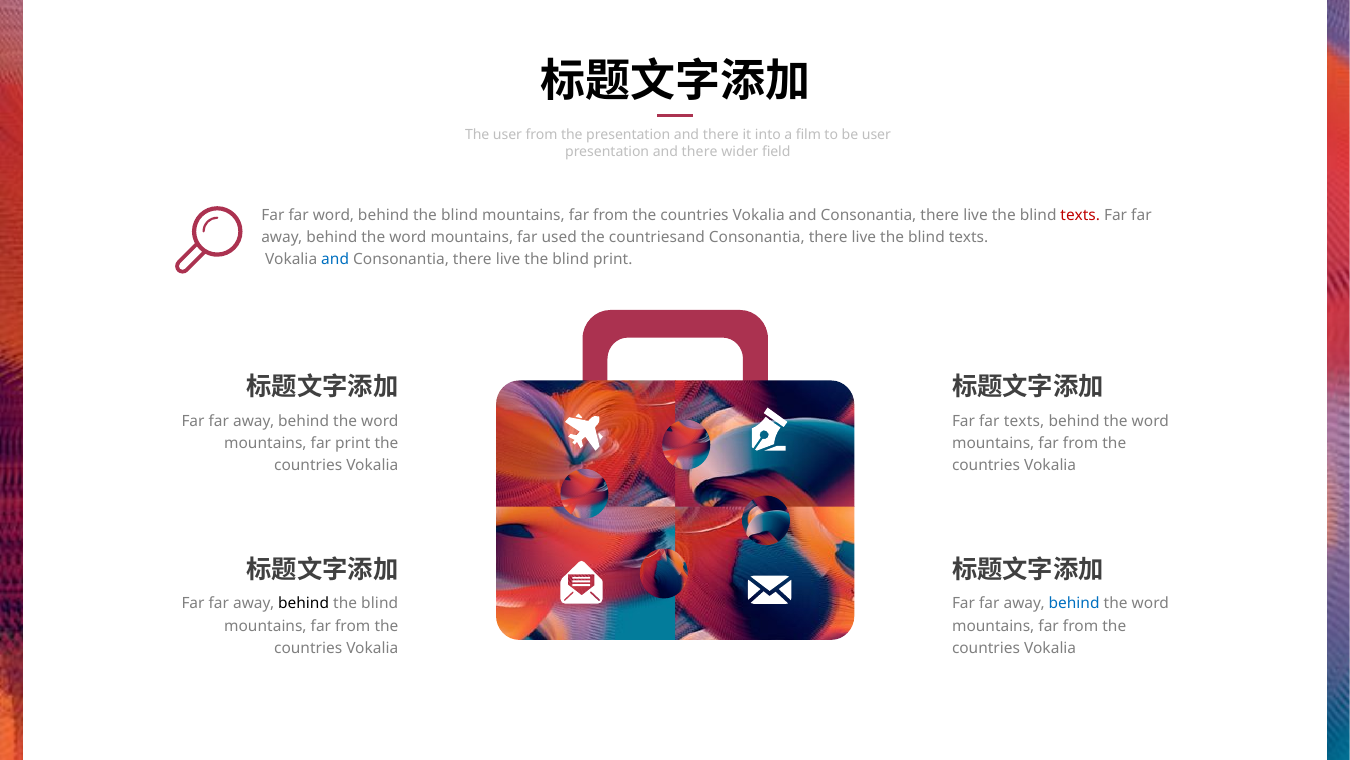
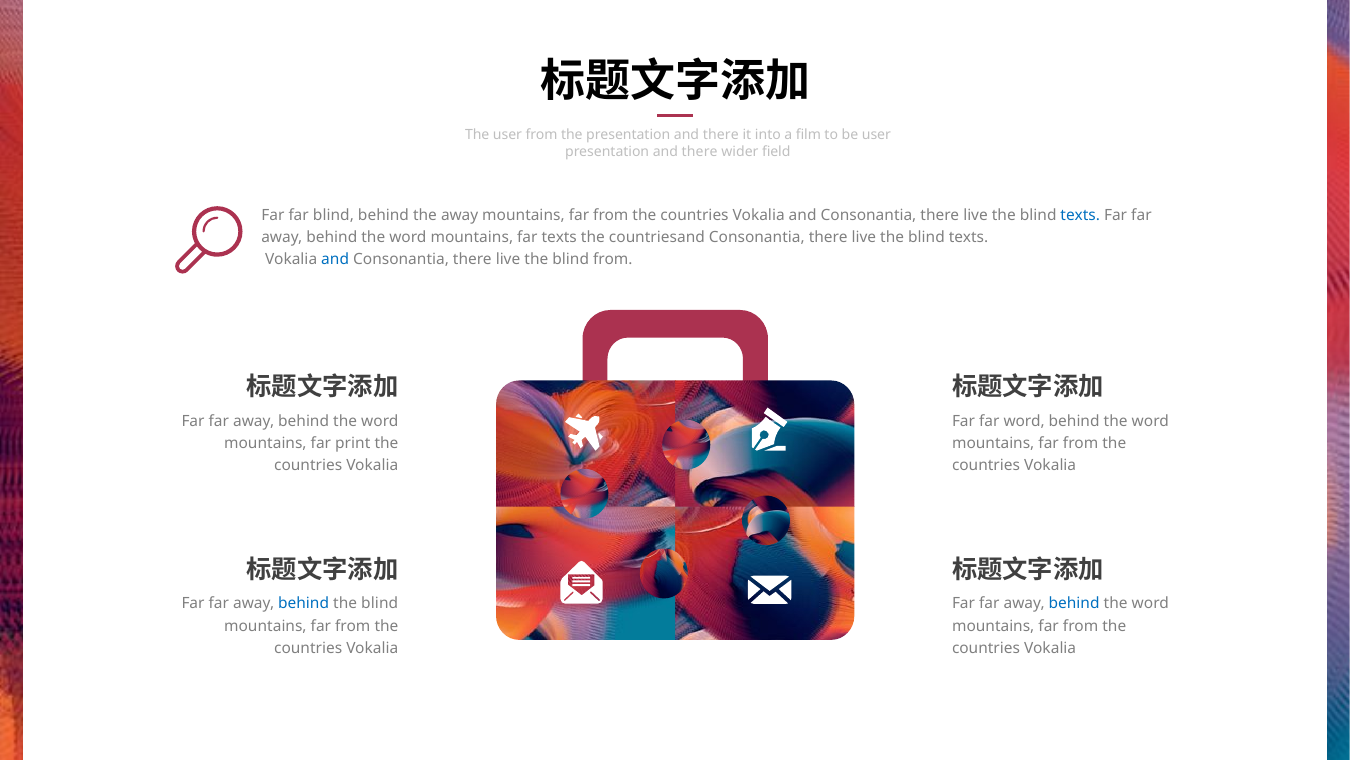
far word: word -> blind (333, 215)
blind: blind -> away (460, 215)
texts colour: red -> blue (1080, 215)
far used: used -> texts (559, 237)
blind print: print -> from (613, 259)
far texts: texts -> word (1024, 421)
behind colour: black -> blue (304, 603)
